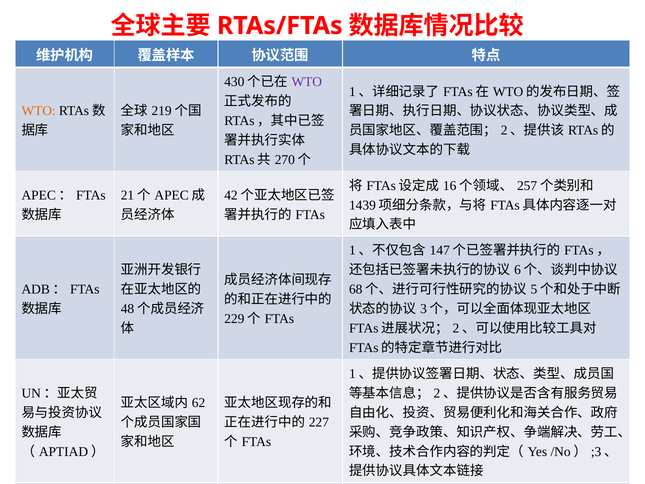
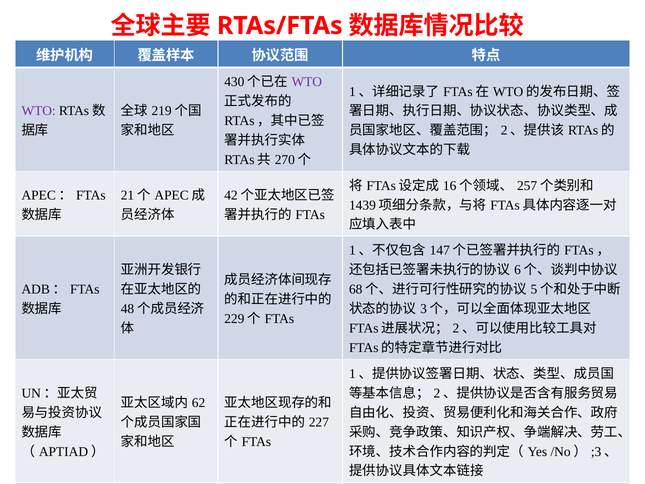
WTO colour: orange -> purple (39, 111)
